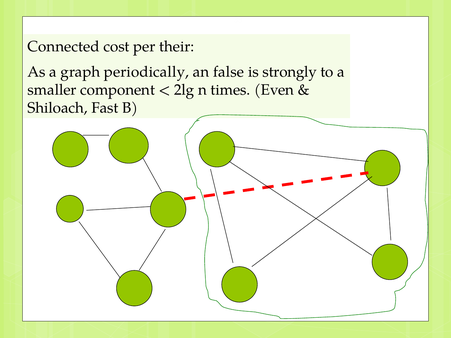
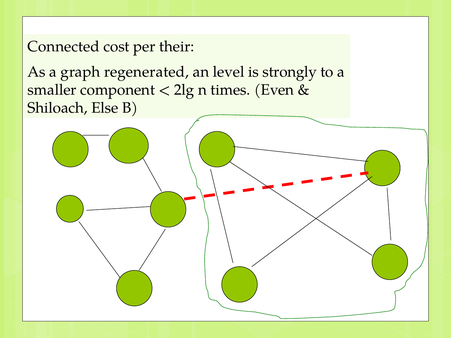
periodically: periodically -> regenerated (146, 72)
false: false -> level (229, 72)
Fast: Fast -> Else (105, 108)
